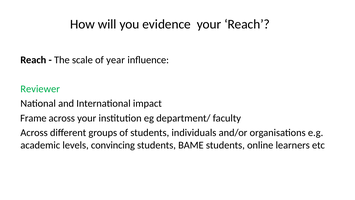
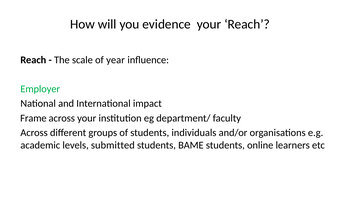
Reviewer: Reviewer -> Employer (40, 89)
convincing: convincing -> submitted (113, 145)
